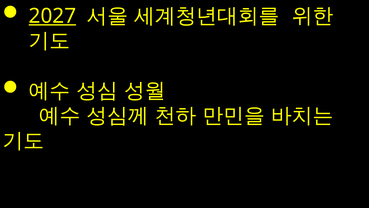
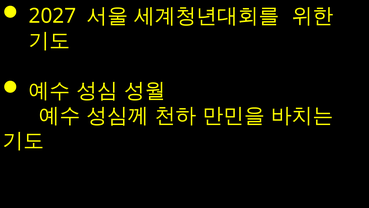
2027 underline: present -> none (52, 16)
